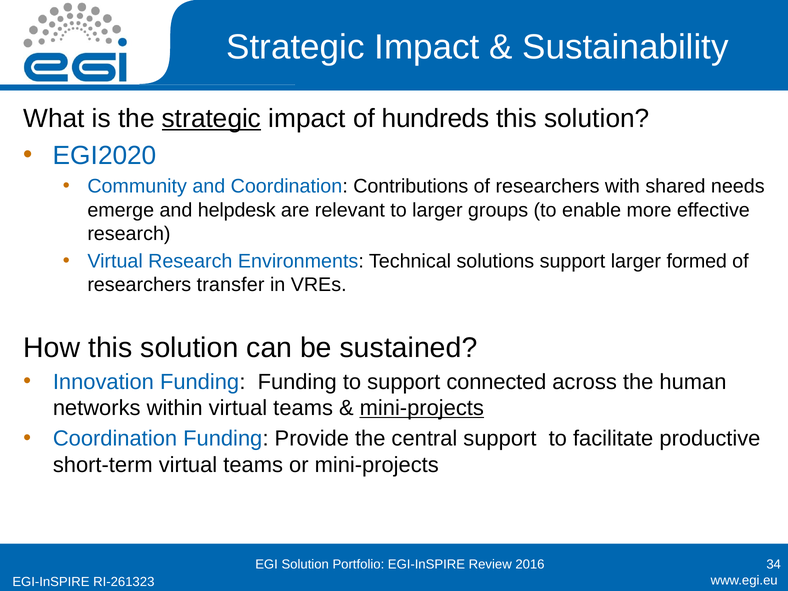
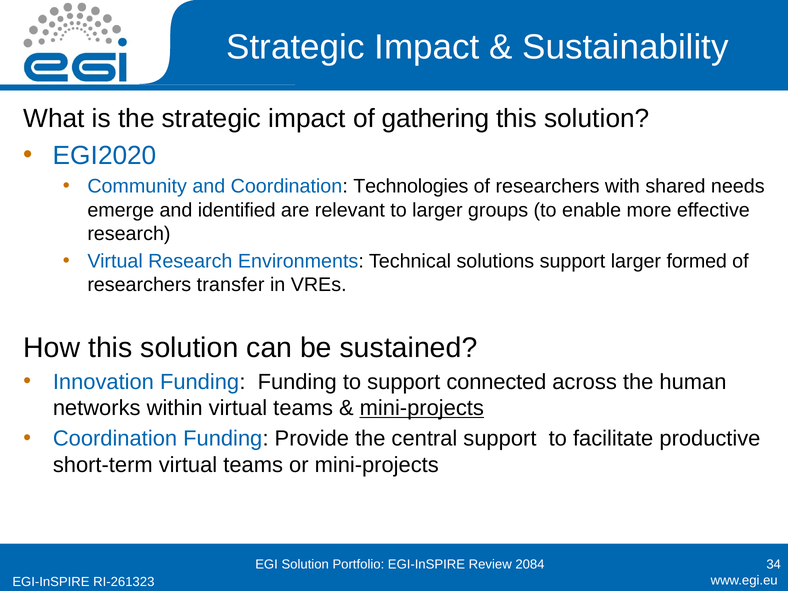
strategic underline: present -> none (211, 119)
hundreds: hundreds -> gathering (436, 119)
Contributions: Contributions -> Technologies (411, 186)
helpdesk: helpdesk -> identified (237, 210)
2016: 2016 -> 2084 (530, 564)
